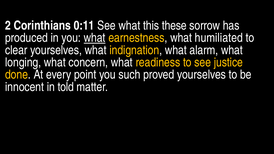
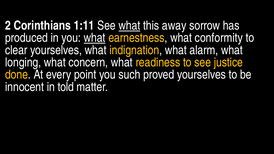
0:11: 0:11 -> 1:11 (84, 26)
what underline: none -> present (129, 26)
these: these -> away (174, 26)
humiliated: humiliated -> conformity (219, 38)
